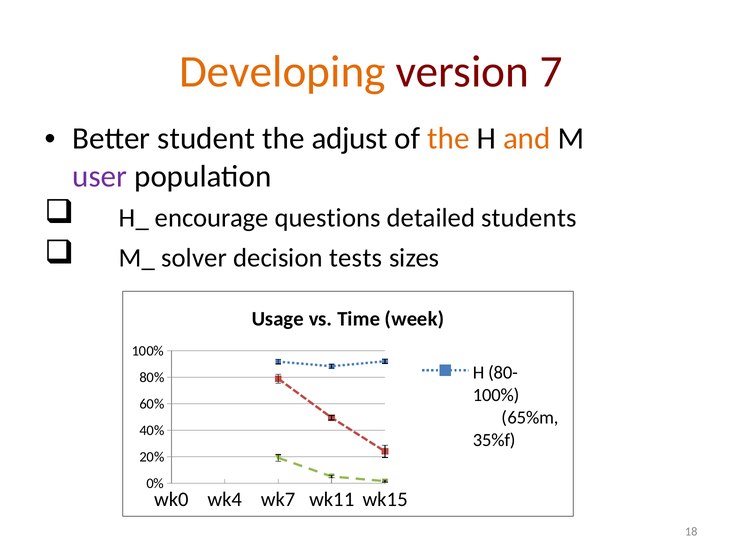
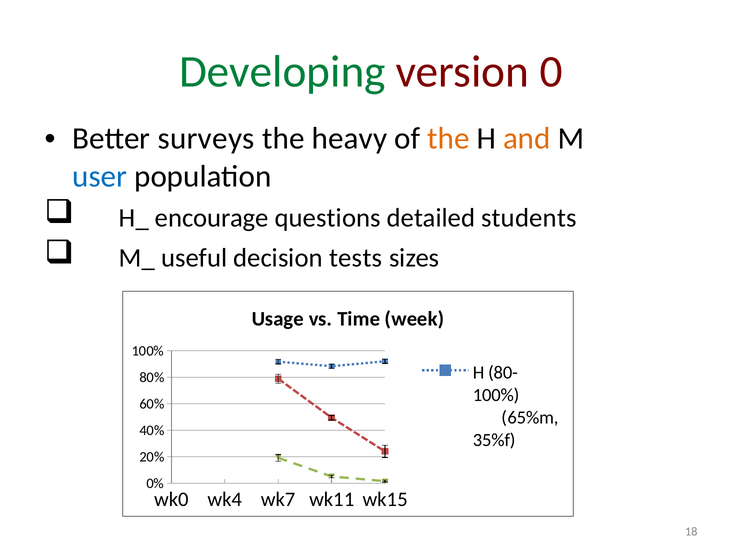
Developing colour: orange -> green (282, 72)
7: 7 -> 0 (551, 72)
student: student -> surveys (206, 138)
adjust: adjust -> heavy (349, 138)
user colour: purple -> blue (100, 176)
solver: solver -> useful (194, 258)
